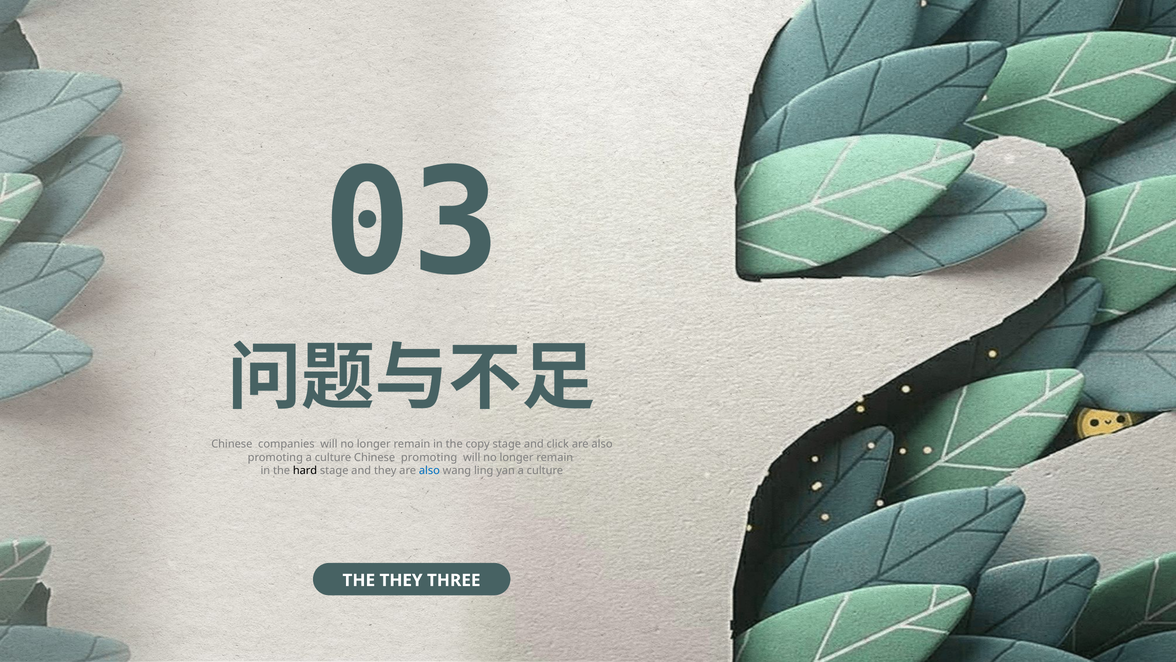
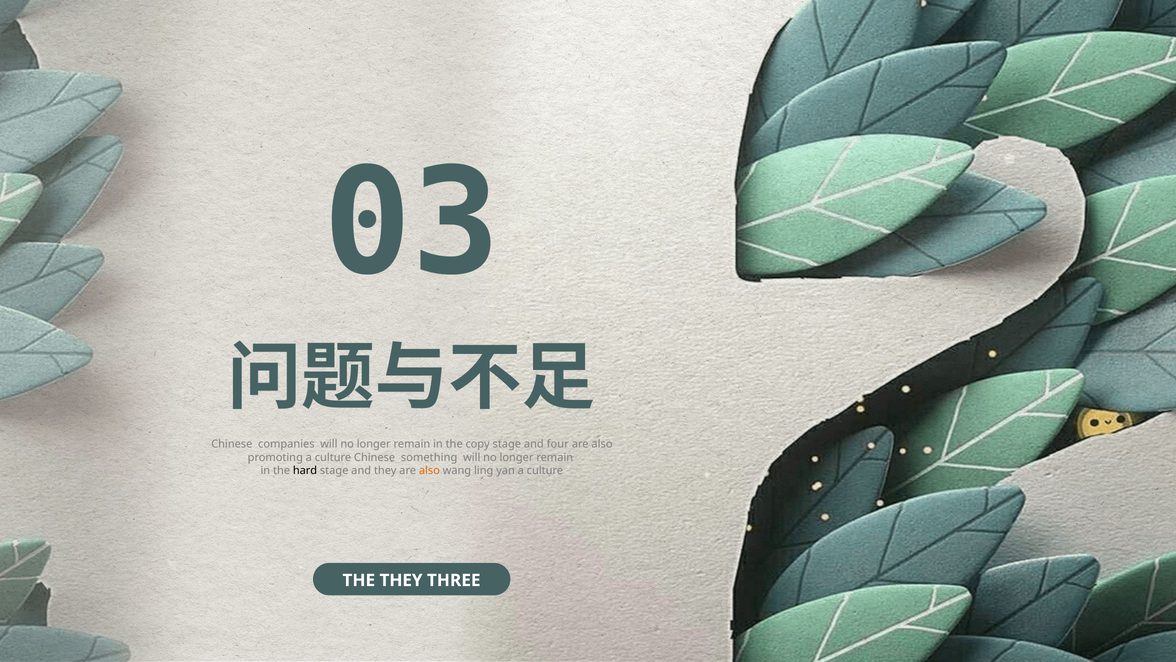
click: click -> four (558, 444)
Chinese promoting: promoting -> something (429, 457)
also colour: blue -> orange (429, 470)
